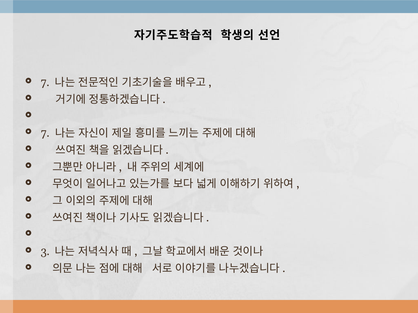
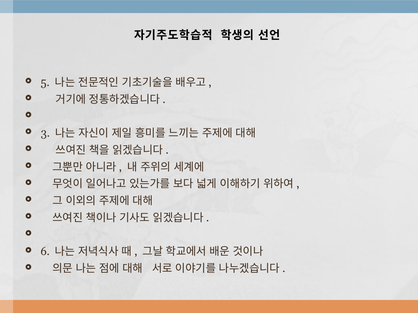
7: 7 -> 5 (45, 83)
7: 7 -> 3 (45, 133)
3: 3 -> 6 (45, 252)
